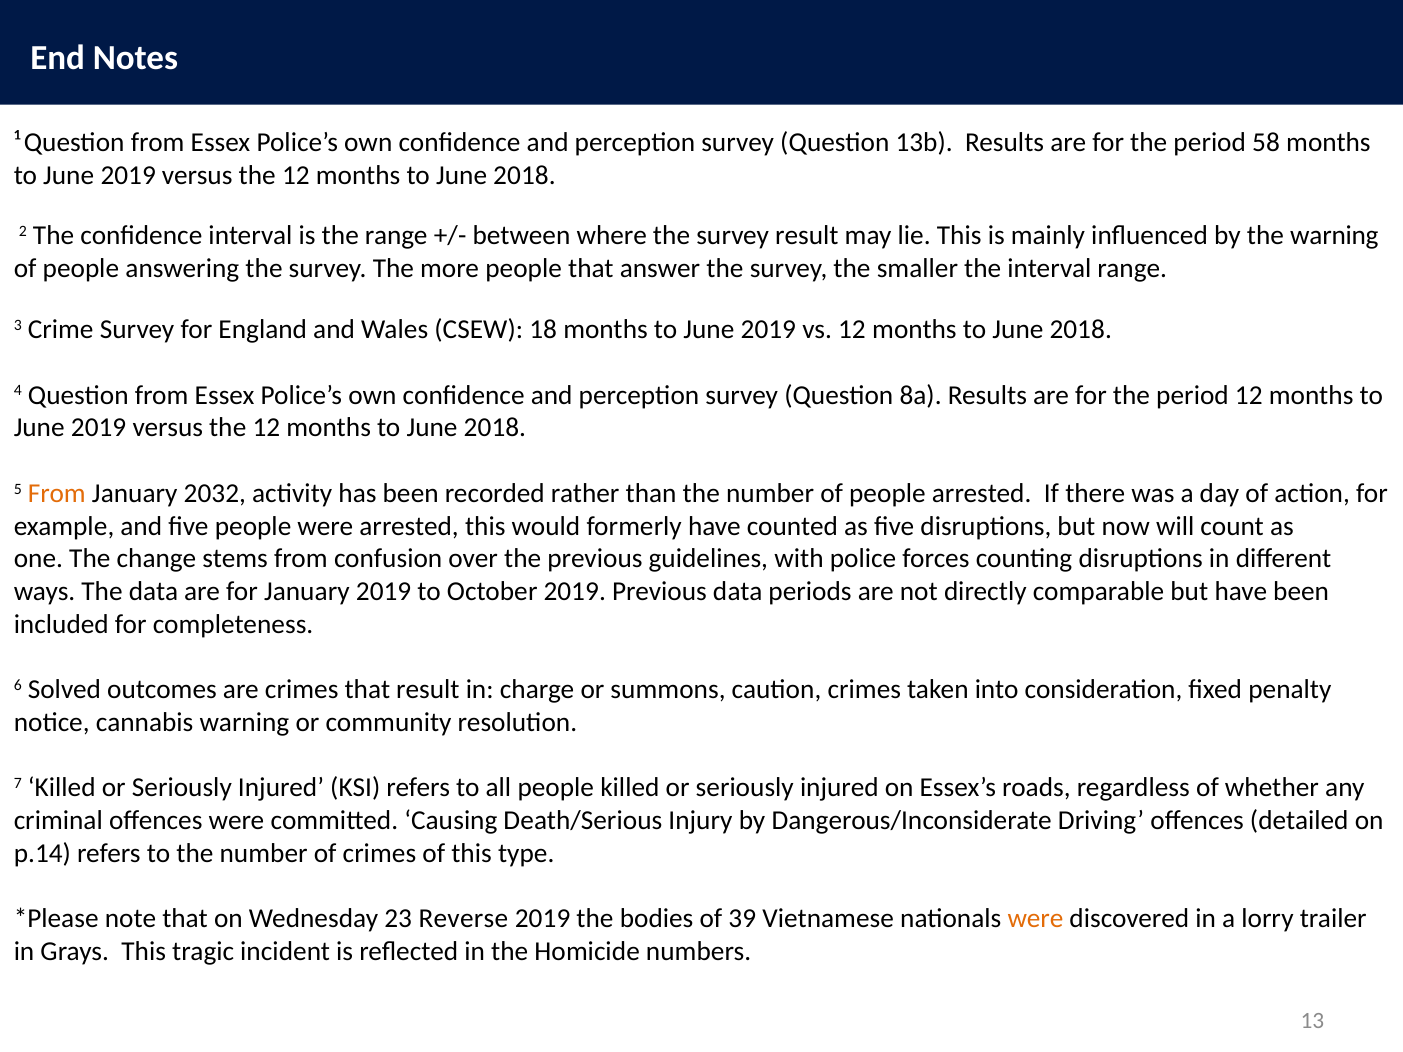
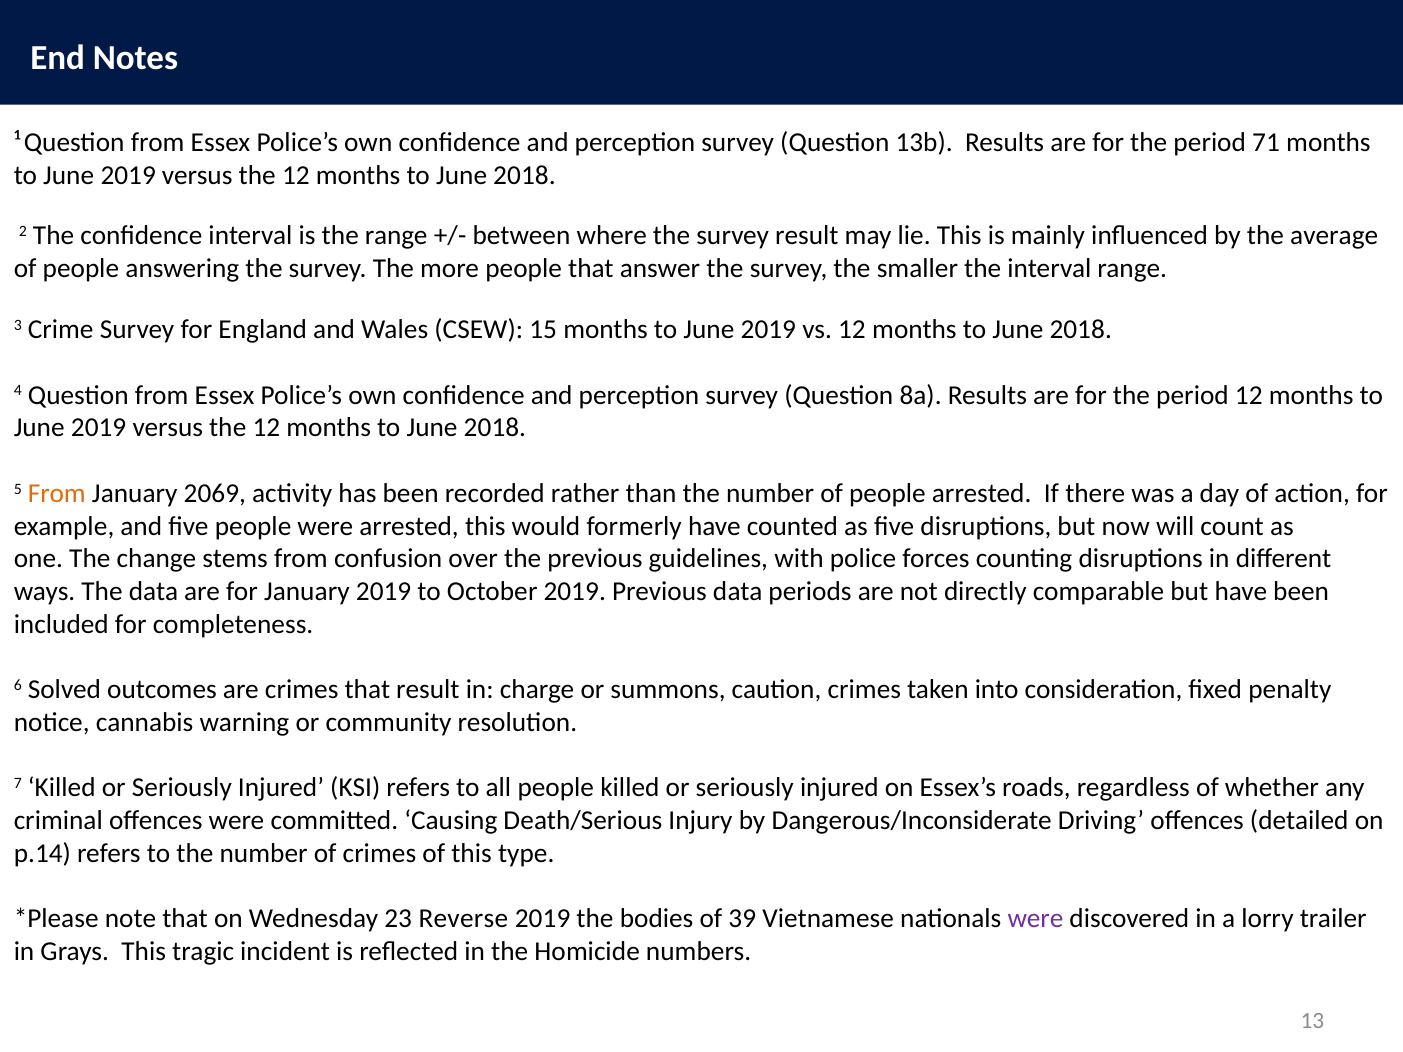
58: 58 -> 71 (1266, 142)
the warning: warning -> average (1334, 236)
18: 18 -> 15 (543, 330)
2032: 2032 -> 2069 (215, 493)
were colour: orange -> purple (1035, 919)
